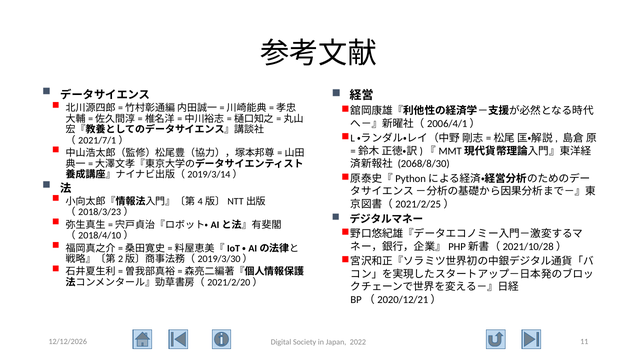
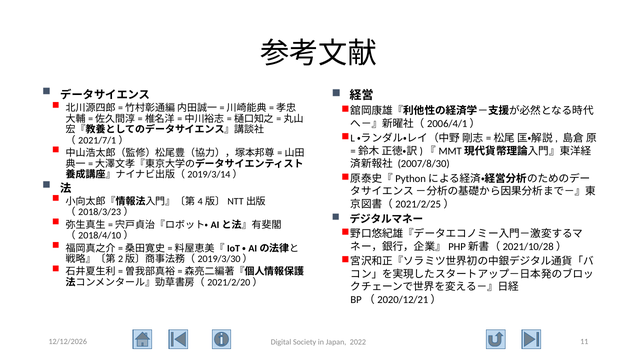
2068/8/30: 2068/8/30 -> 2007/8/30 (424, 164)
